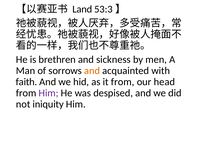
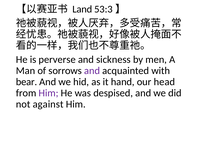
brethren: brethren -> perverse (57, 60)
and colour: orange -> purple (92, 71)
faith: faith -> bear (27, 82)
it from: from -> hand (123, 82)
iniquity: iniquity -> against (48, 104)
